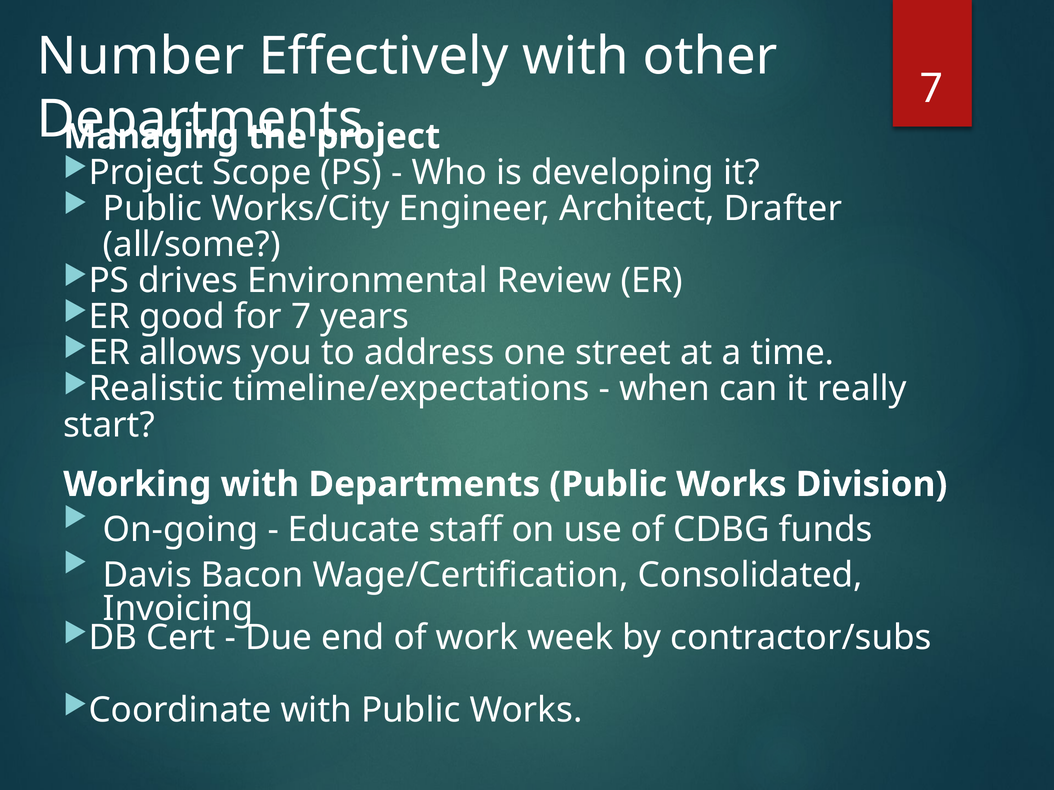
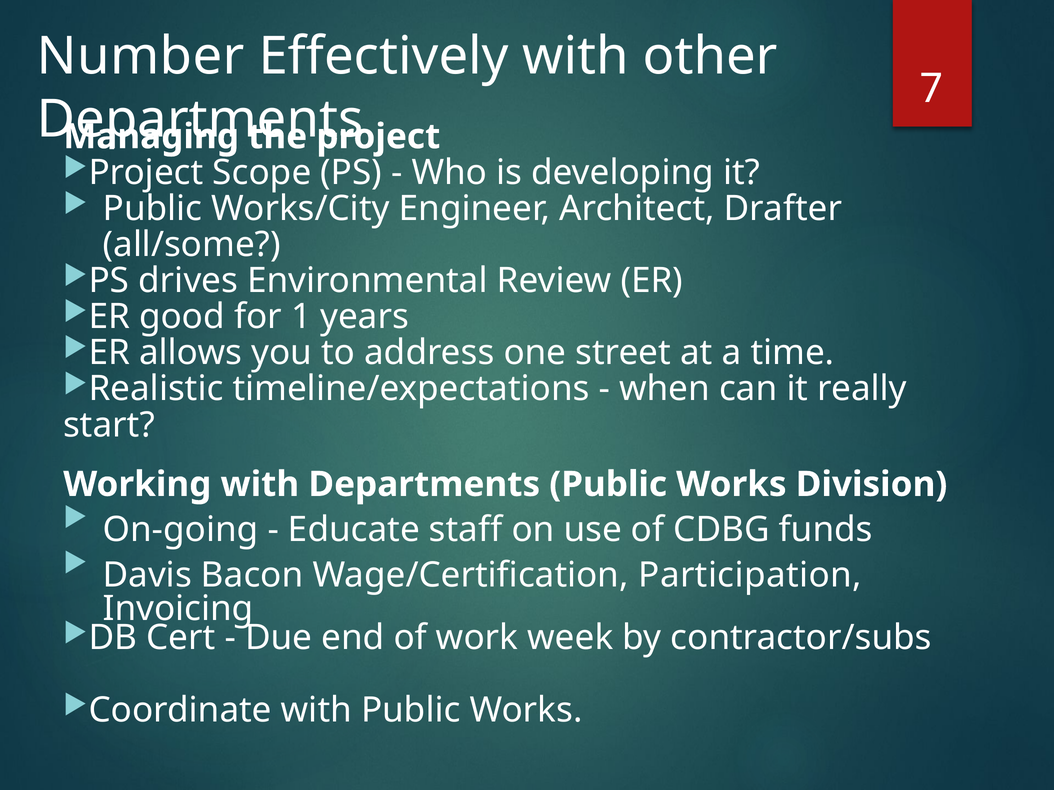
for 7: 7 -> 1 (301, 317)
Consolidated: Consolidated -> Participation (750, 576)
